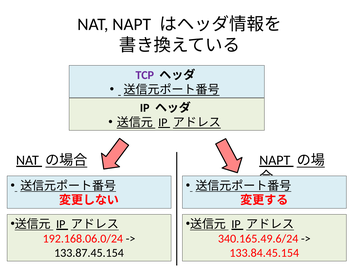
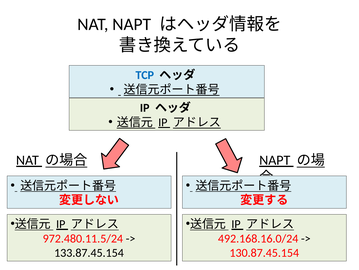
TCP colour: purple -> blue (145, 75)
192.168.06.0/24: 192.168.06.0/24 -> 972.480.11.5/24 (83, 238)
340.165.49.6/24: 340.165.49.6/24 -> 492.168.16.0/24 (258, 238)
133.84.45.154: 133.84.45.154 -> 130.87.45.154 (264, 252)
